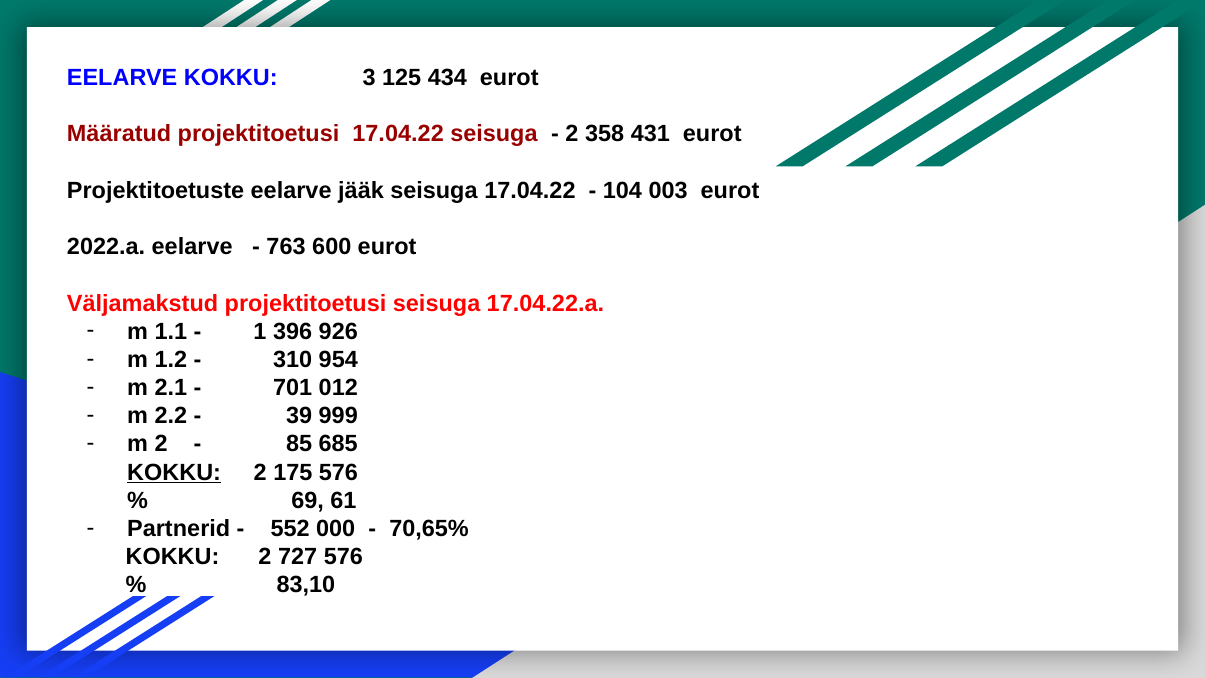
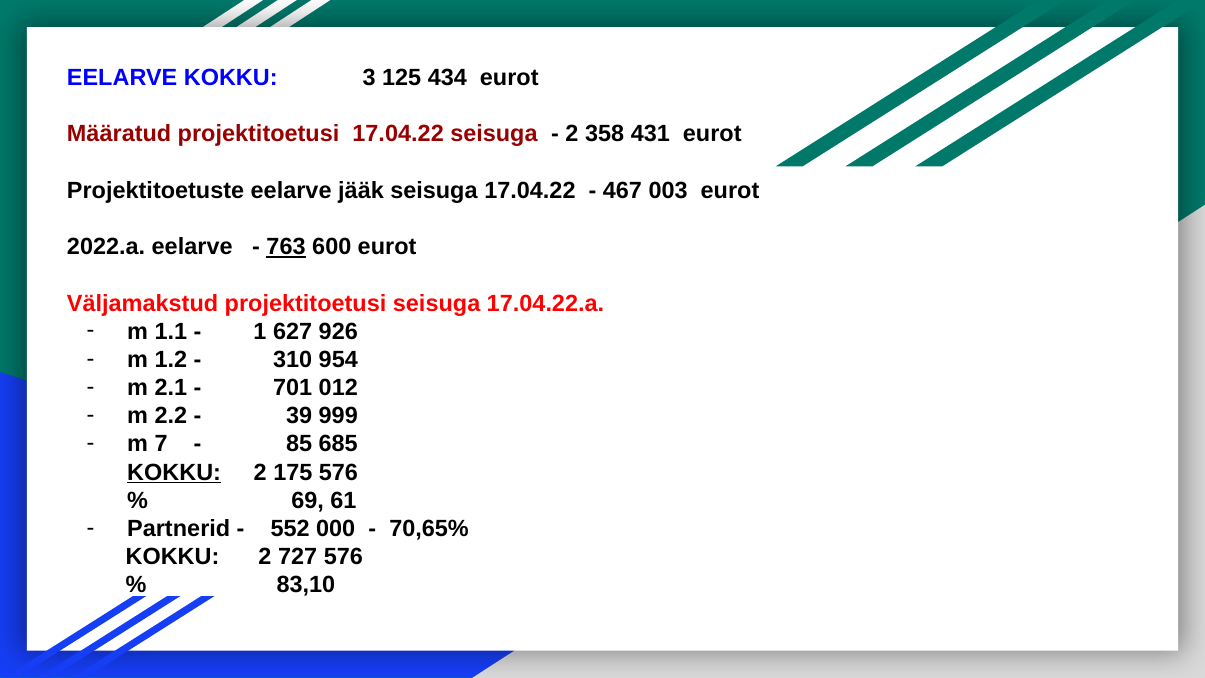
104: 104 -> 467 (622, 190)
763 underline: none -> present (286, 247)
396: 396 -> 627 (293, 331)
m 2: 2 -> 7 (161, 444)
